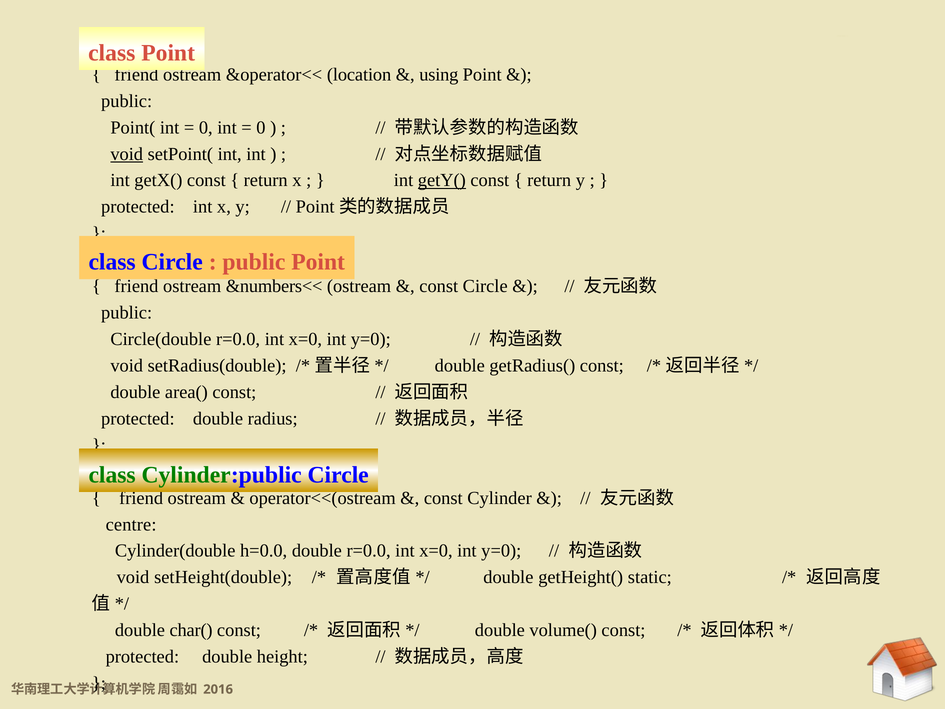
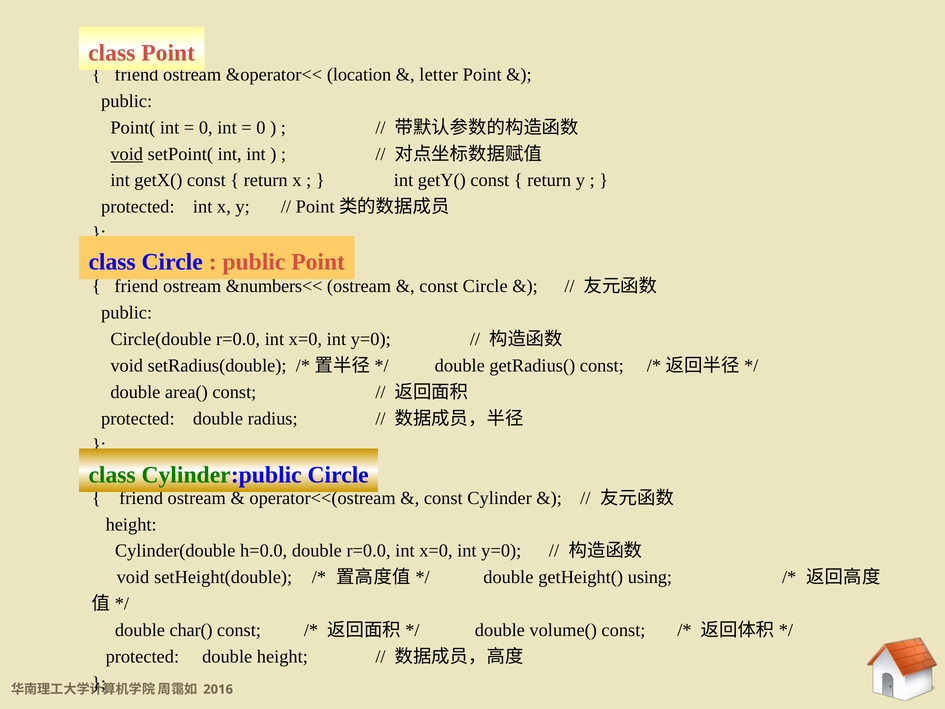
using: using -> letter (439, 75)
getY( underline: present -> none (442, 180)
centre: centre -> height (131, 524)
static: static -> using (650, 577)
